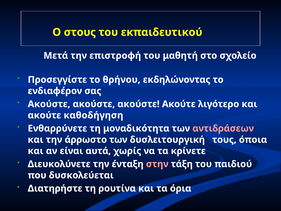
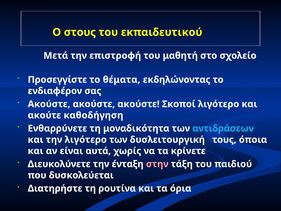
θρήνου: θρήνου -> θέματα (122, 80)
ακούστε Ακούτε: Ακούτε -> Σκοποί (179, 104)
αντιδράσεων colour: pink -> light blue (223, 128)
την άρρωστο: άρρωστο -> λιγότερο (86, 140)
